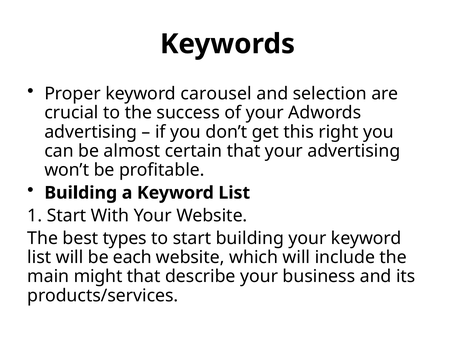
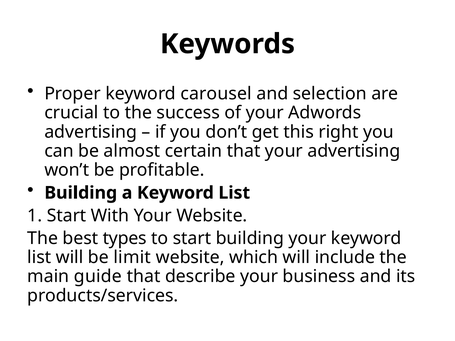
each: each -> limit (132, 258)
might: might -> guide (98, 277)
